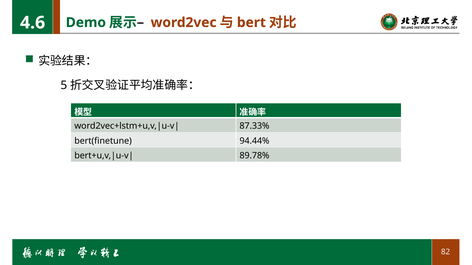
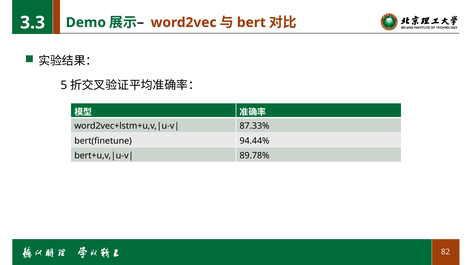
4.6: 4.6 -> 3.3 (33, 23)
